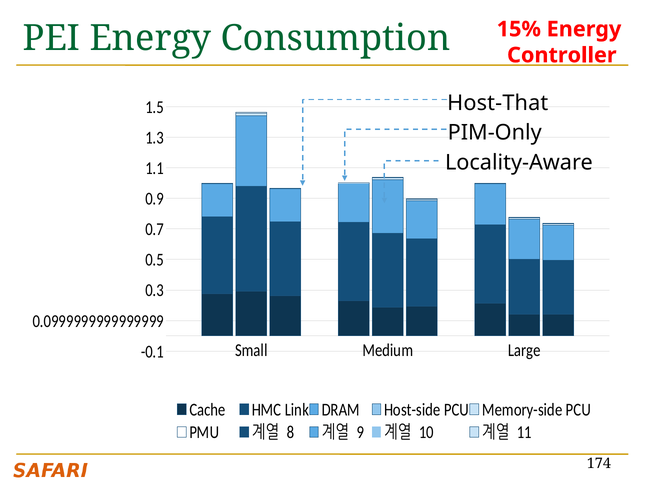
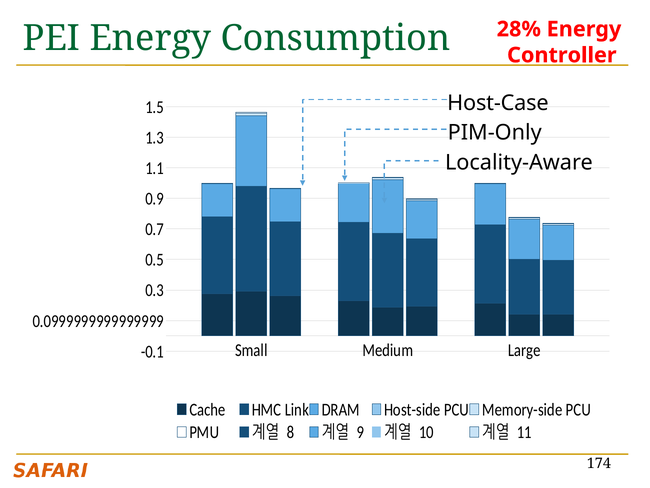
15%: 15% -> 28% (519, 29)
Host-That: Host-That -> Host-Case (498, 103)
